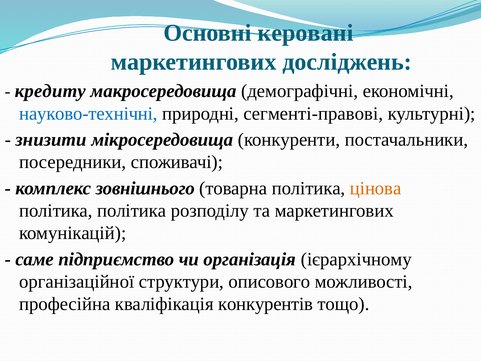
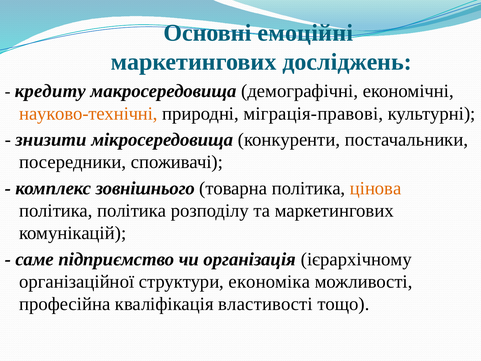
керовані: керовані -> емоційні (305, 33)
науково-технічні colour: blue -> orange (88, 113)
сегменті-правові: сегменті-правові -> міграція-правові (313, 113)
описового: описового -> економіка (269, 281)
конкурентів: конкурентів -> властивості (266, 304)
